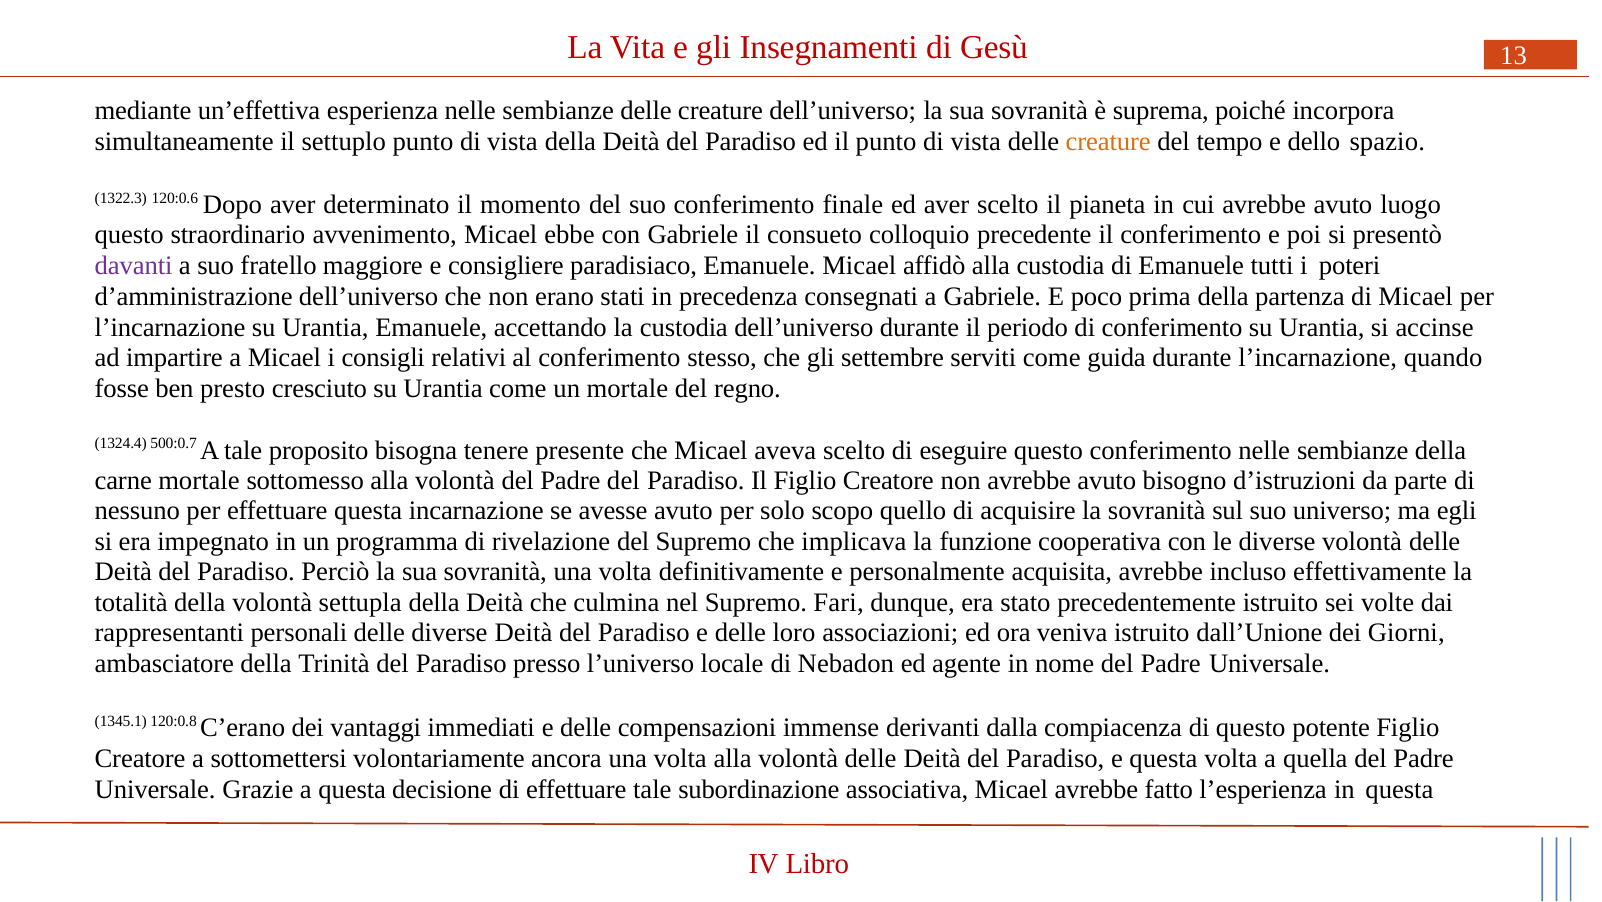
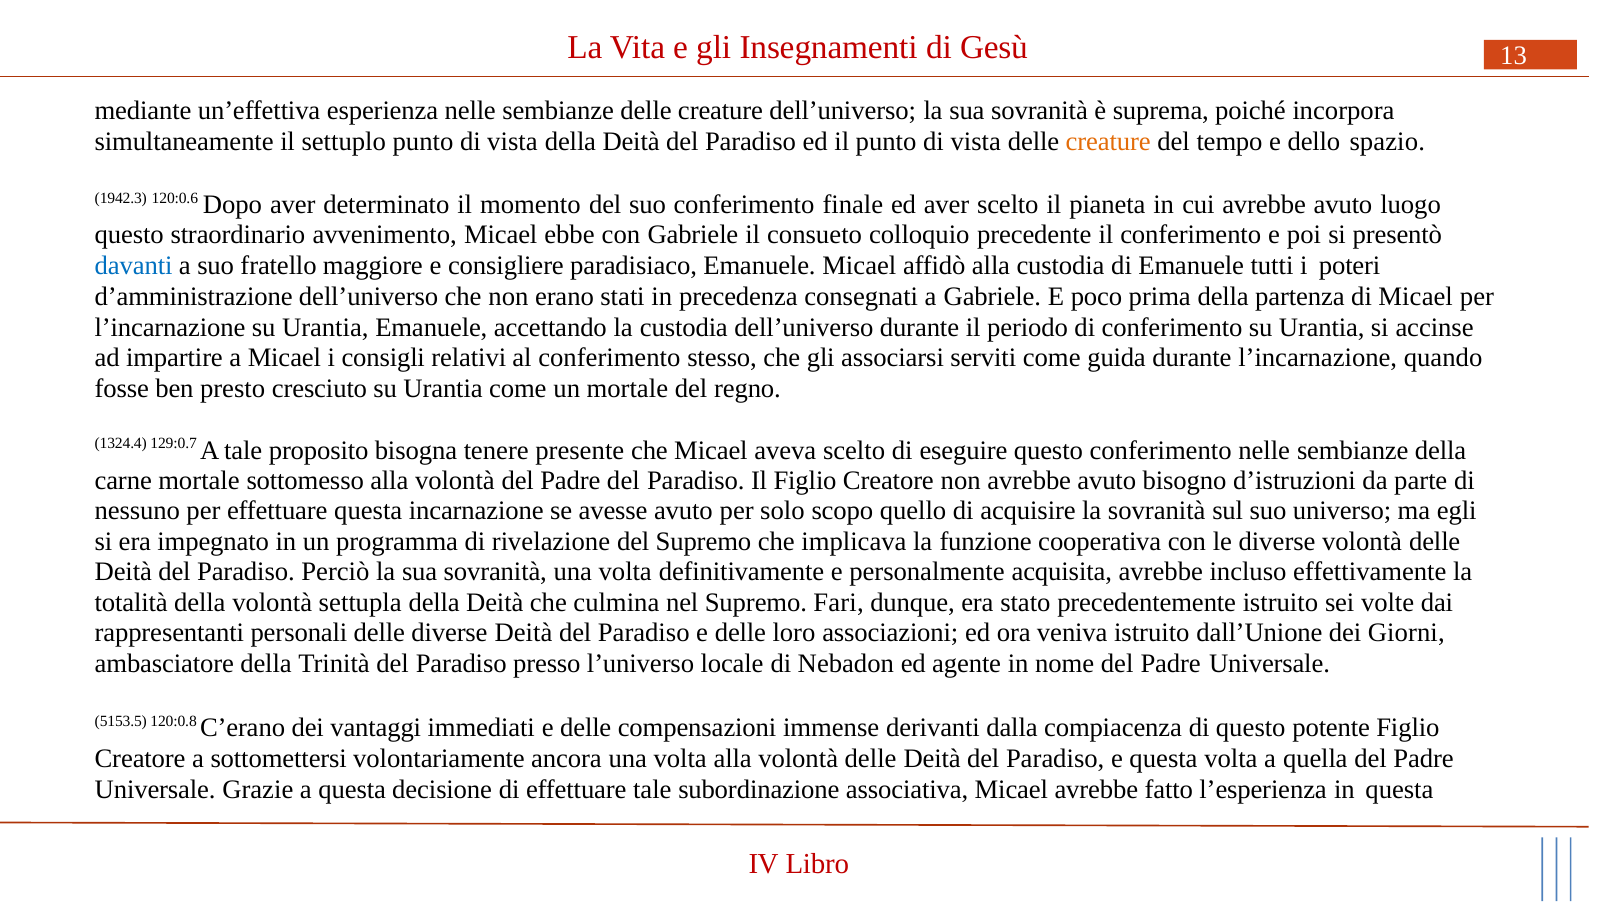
1322.3: 1322.3 -> 1942.3 (121, 198)
davanti colour: purple -> blue (134, 266)
settembre: settembre -> associarsi (892, 358)
500:0.7: 500:0.7 -> 129:0.7 (174, 444)
1345.1: 1345.1 -> 5153.5 (121, 722)
